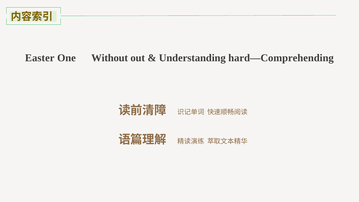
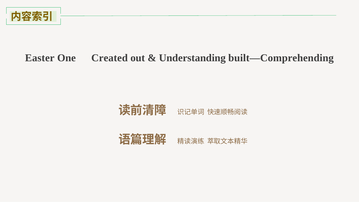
Without: Without -> Created (110, 58)
hard—Comprehending: hard—Comprehending -> built—Comprehending (281, 58)
